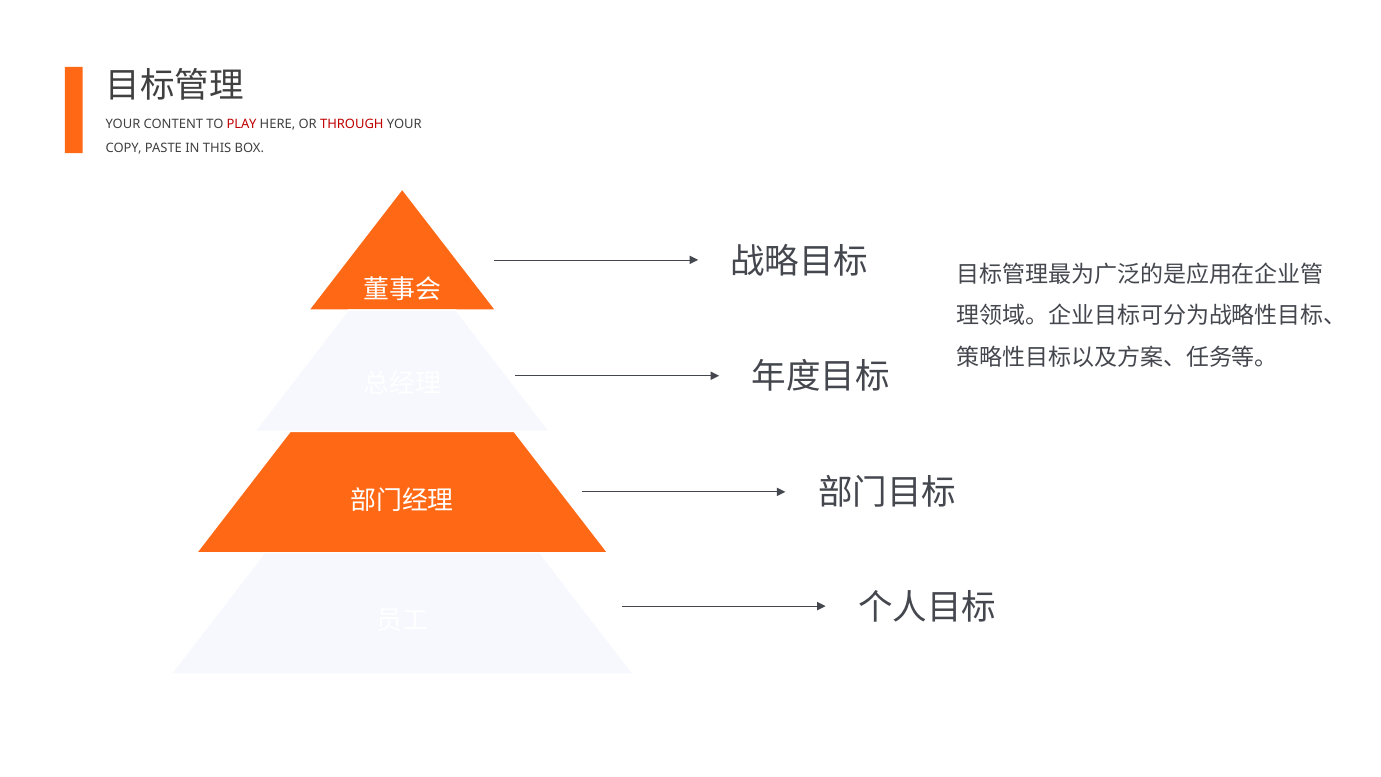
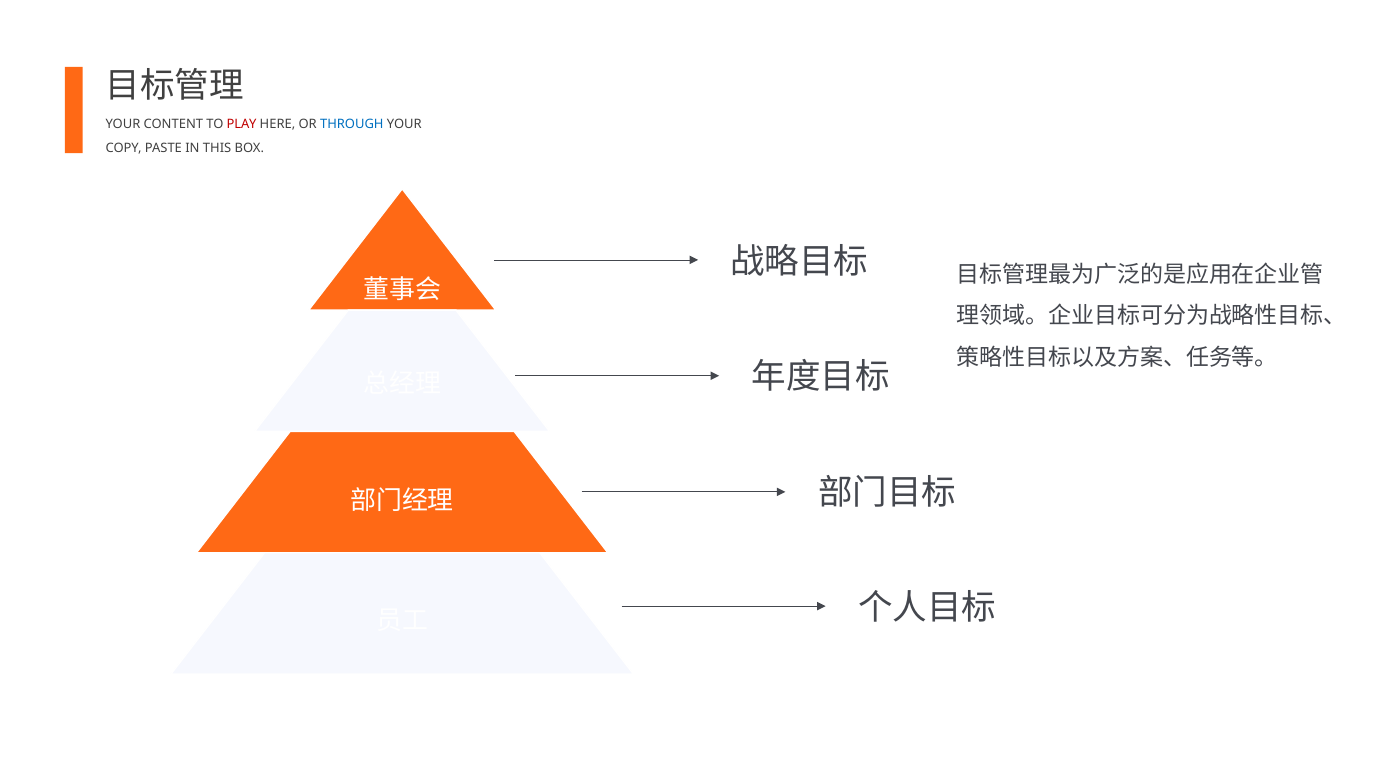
THROUGH colour: red -> blue (352, 124)
